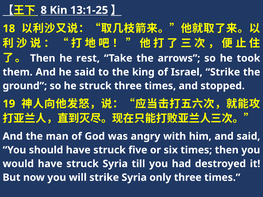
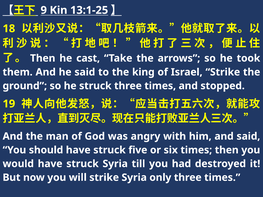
8: 8 -> 9 (44, 10)
rest: rest -> cast (88, 58)
